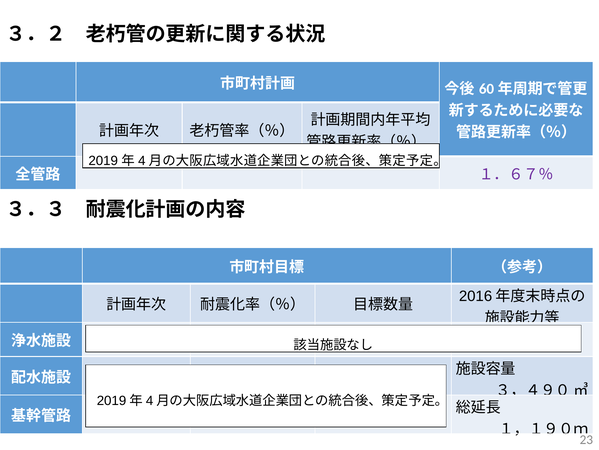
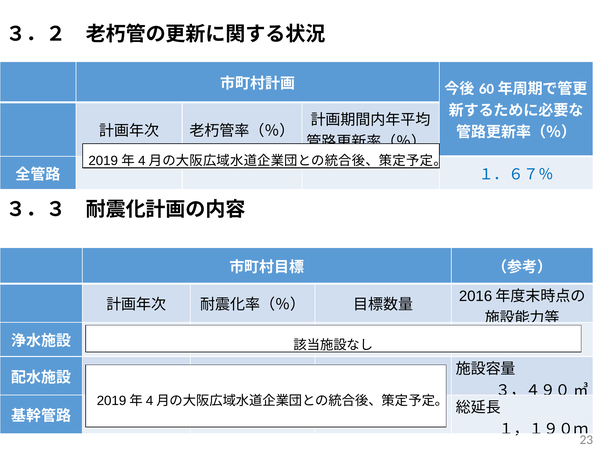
１．６７％ colour: purple -> blue (516, 174)
